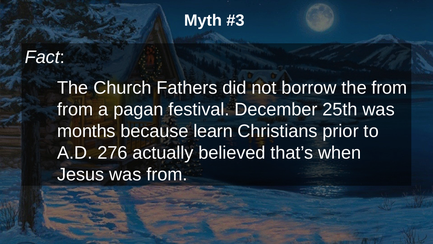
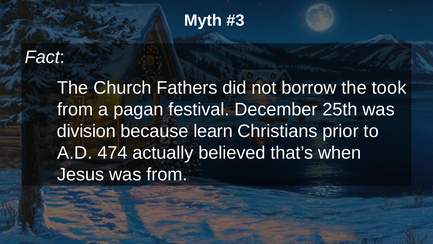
the from: from -> took (389, 88)
months: months -> division (86, 131)
276: 276 -> 474 (112, 153)
